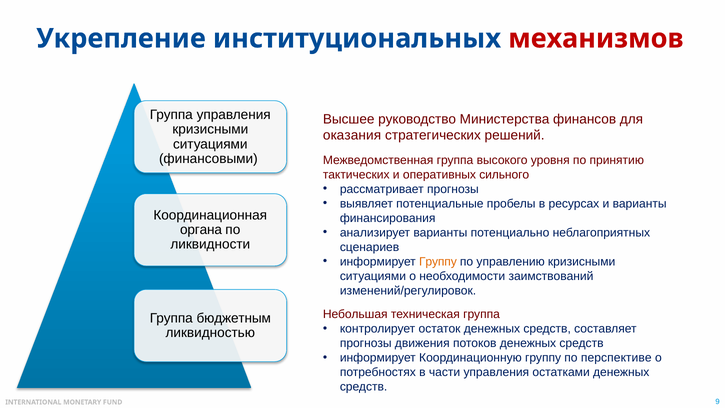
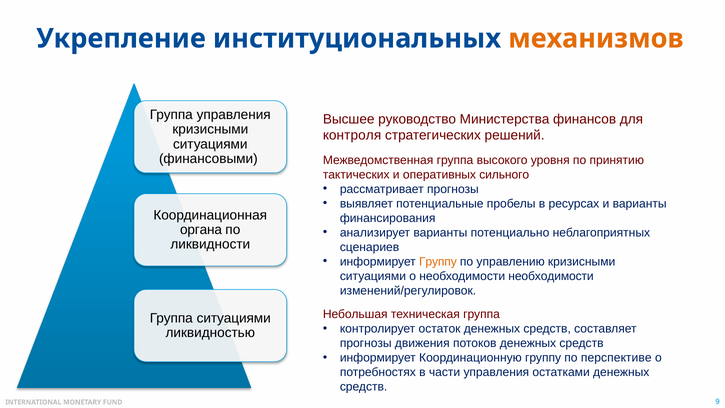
механизмов colour: red -> orange (596, 39)
оказания: оказания -> контроля (352, 135)
необходимости заимствований: заимствований -> необходимости (551, 276)
Группа бюджетным: бюджетным -> ситуациями (234, 318)
